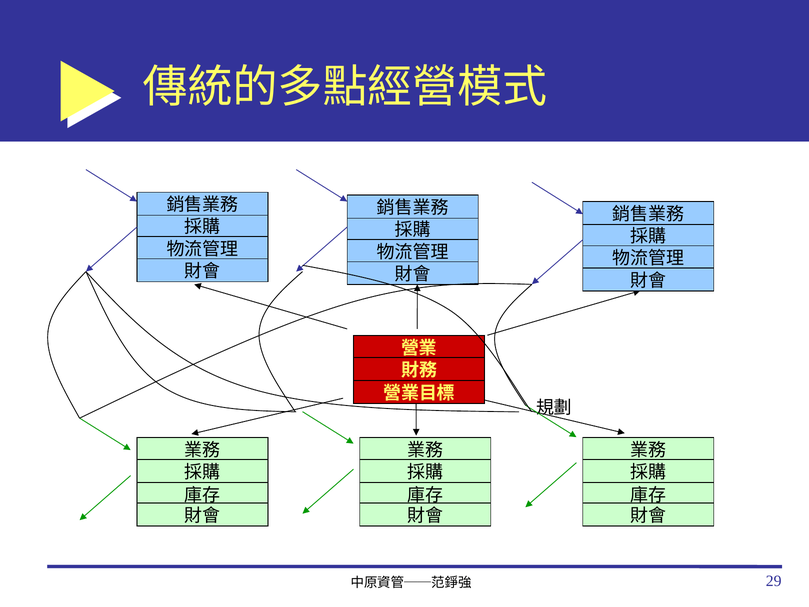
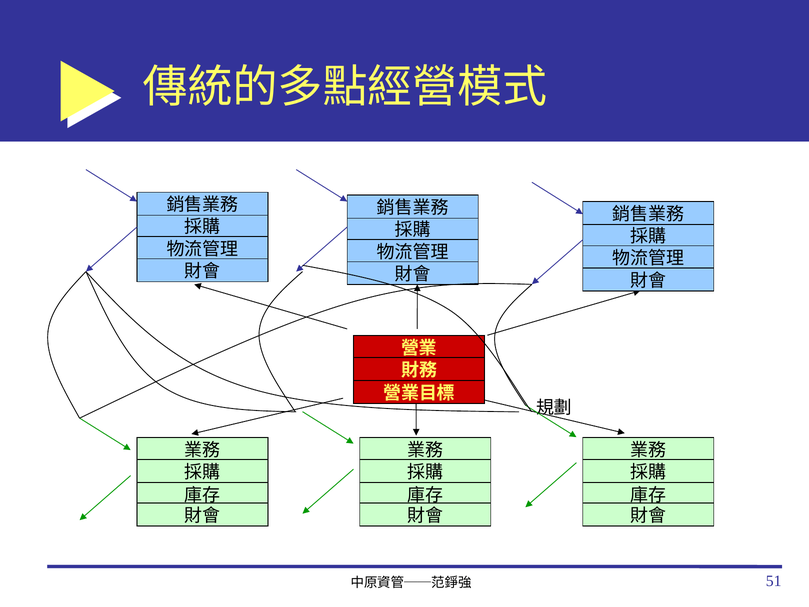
29: 29 -> 51 (774, 581)
